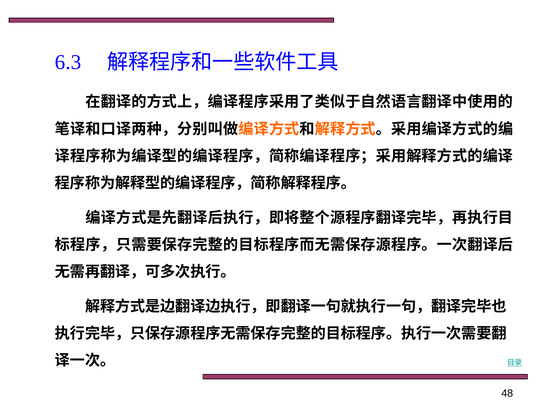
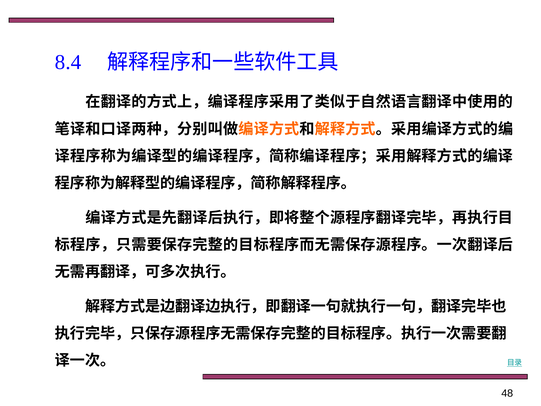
6.3: 6.3 -> 8.4 (68, 62)
